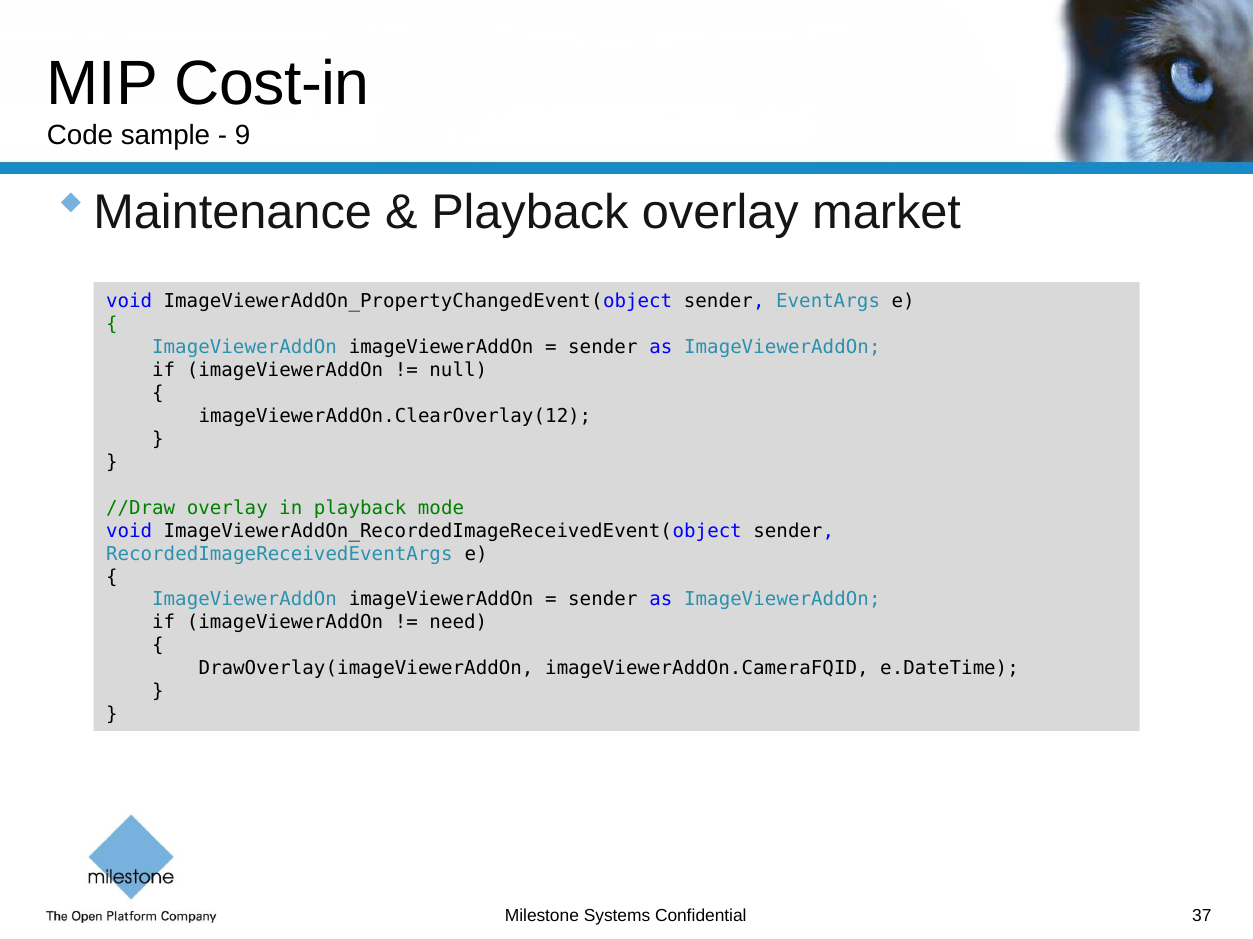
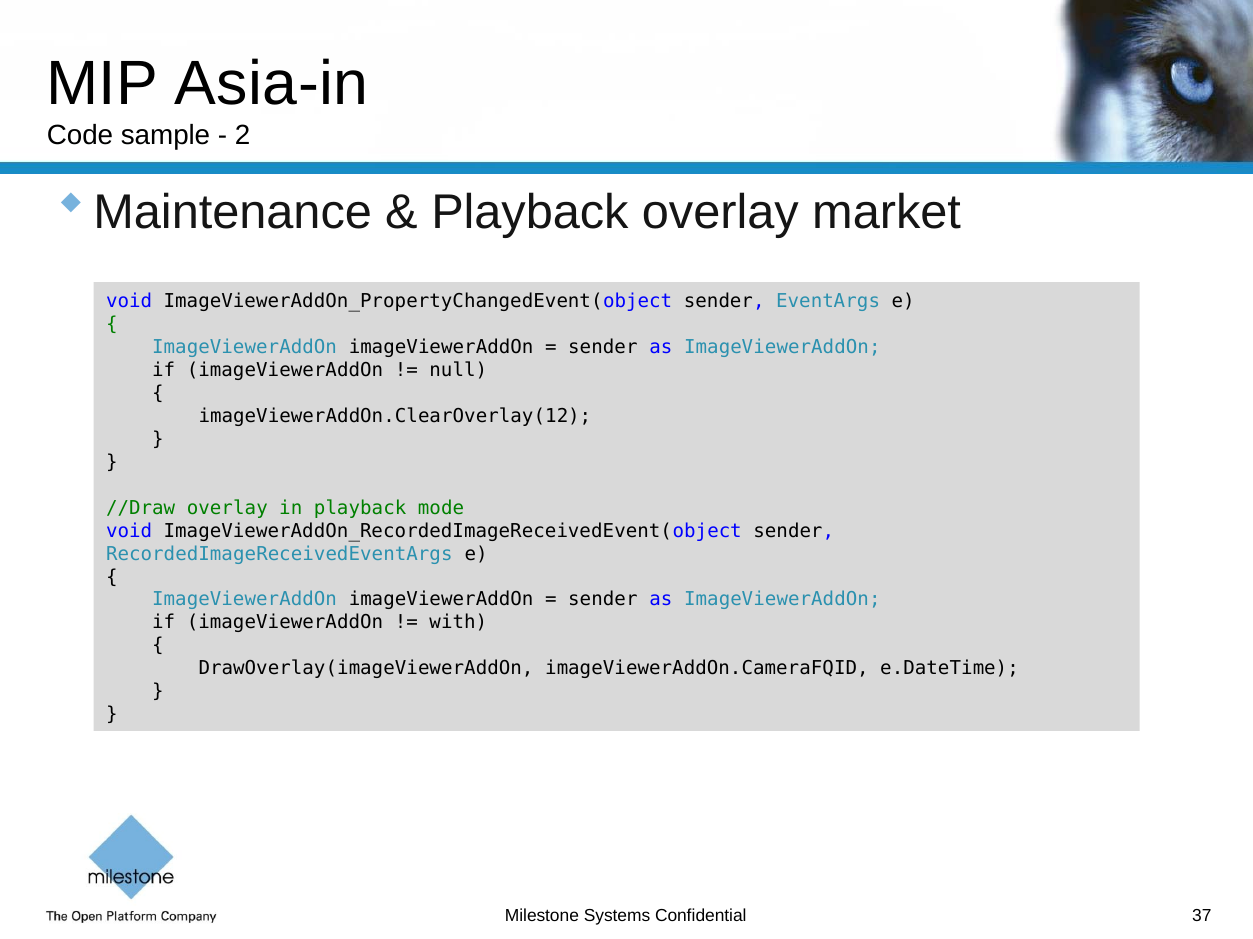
Cost-in: Cost-in -> Asia-in (272, 84)
9: 9 -> 2 (243, 135)
need: need -> with (458, 623)
